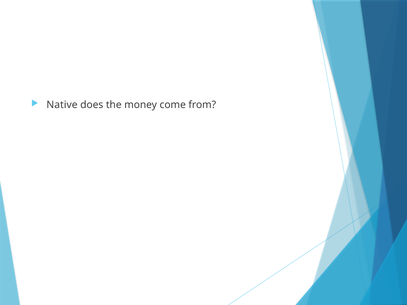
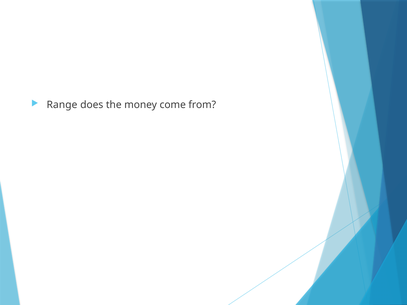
Native: Native -> Range (62, 105)
